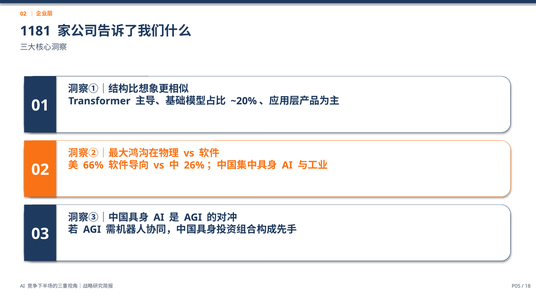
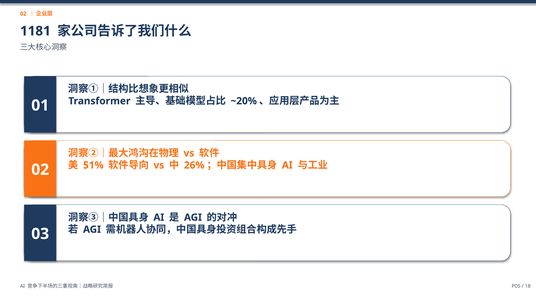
66%: 66% -> 51% (93, 166)
